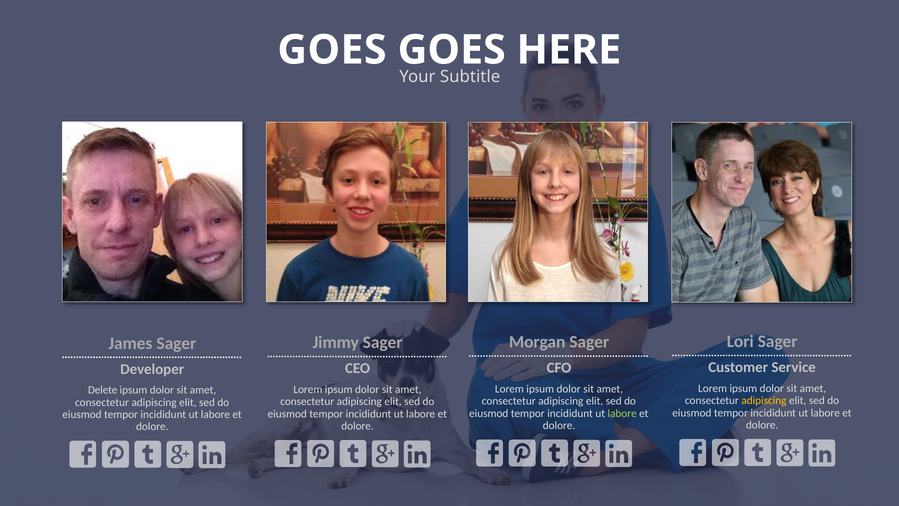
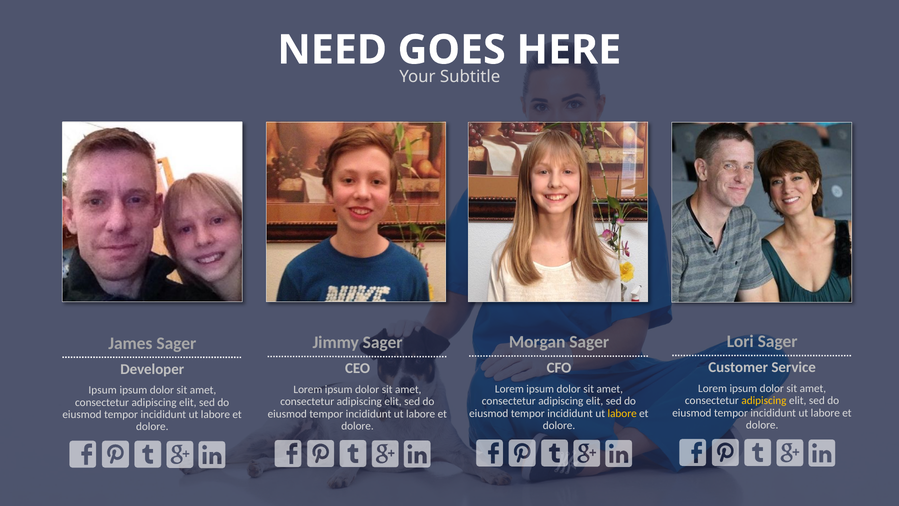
GOES: GOES -> NEED (332, 50)
Delete: Delete -> Ipsum (103, 390)
labore colour: light green -> yellow (622, 413)
